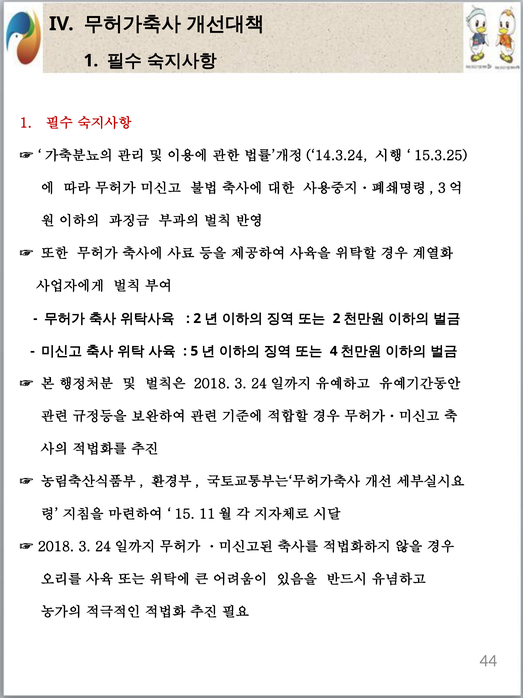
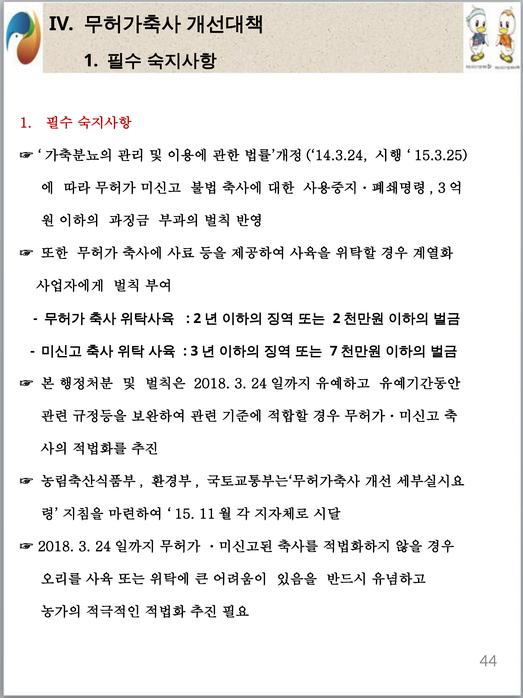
5: 5 -> 3 (194, 351)
4: 4 -> 7 (334, 351)
